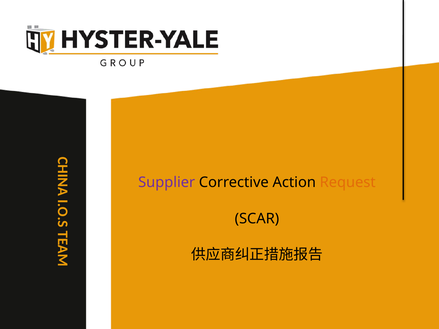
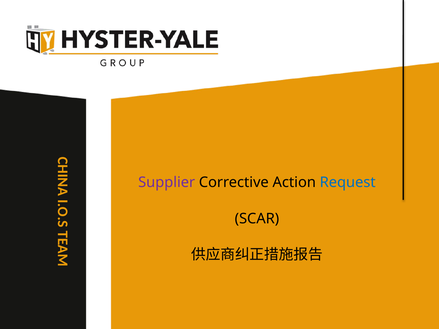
Request colour: orange -> blue (348, 182)
